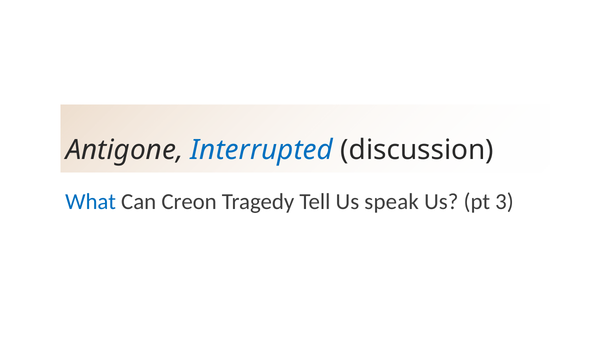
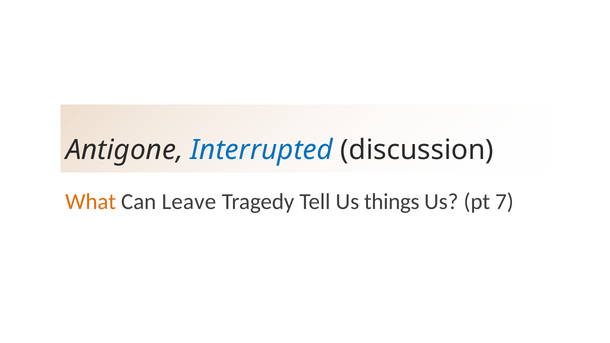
What colour: blue -> orange (91, 202)
Creon: Creon -> Leave (189, 202)
speak: speak -> things (392, 202)
3: 3 -> 7 (504, 202)
